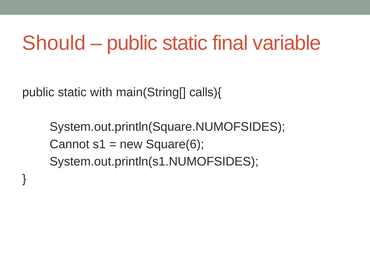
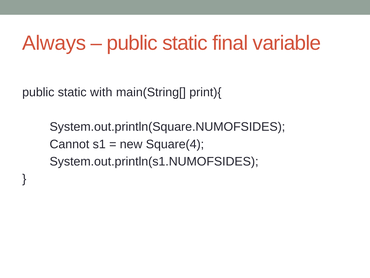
Should: Should -> Always (54, 43)
calls){: calls){ -> print){ (205, 92)
Square(6: Square(6 -> Square(4 (175, 144)
